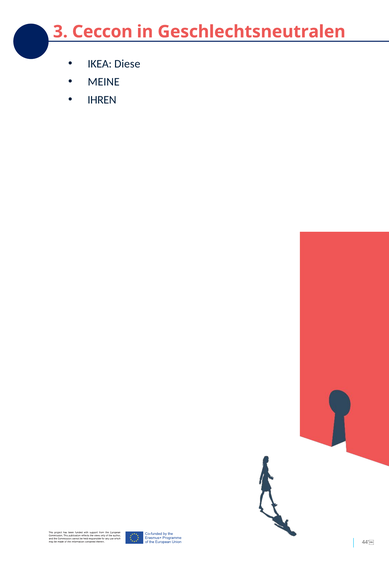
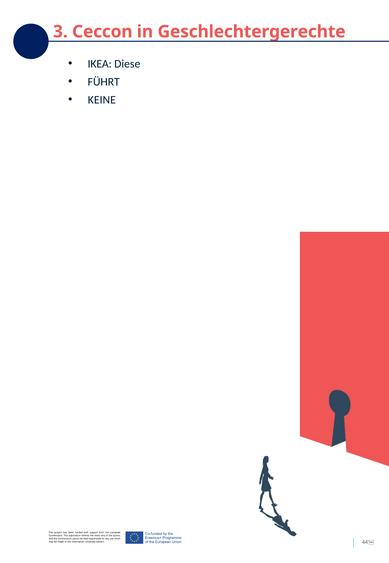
Geschlechtsneutralen: Geschlechtsneutralen -> Geschlechtergerechte (252, 32)
MEINE: MEINE -> FÜHRT (104, 82)
IHREN: IHREN -> KEINE (102, 100)
